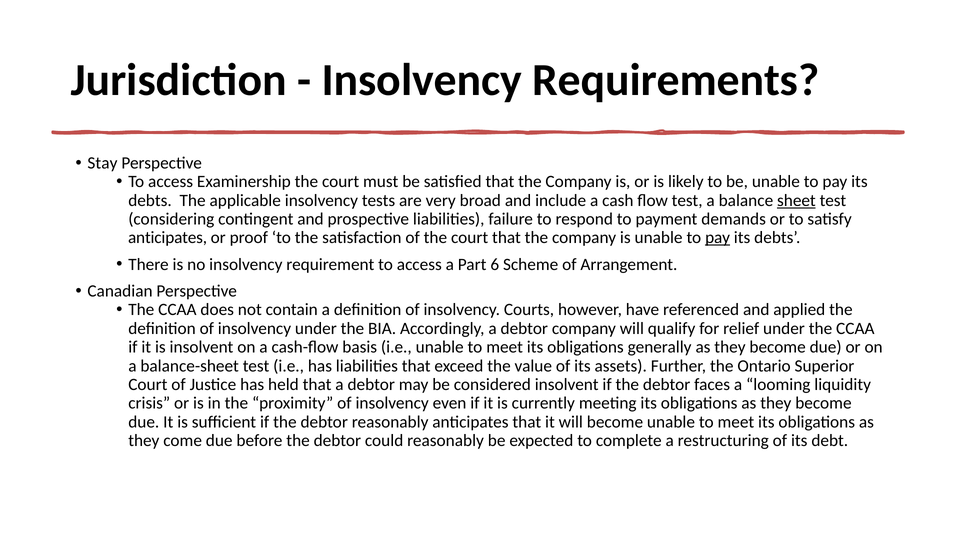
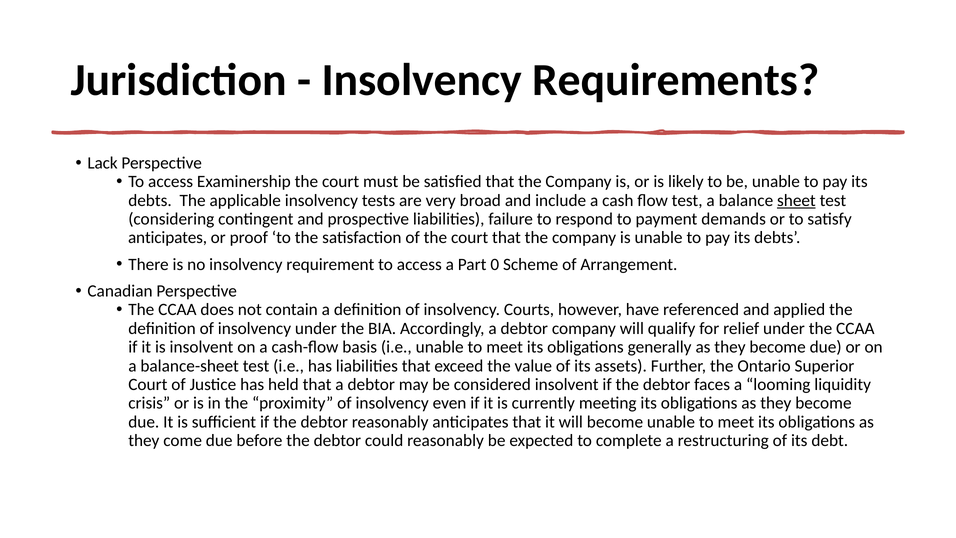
Stay: Stay -> Lack (103, 163)
pay underline: present -> none (718, 238)
6: 6 -> 0 (495, 264)
